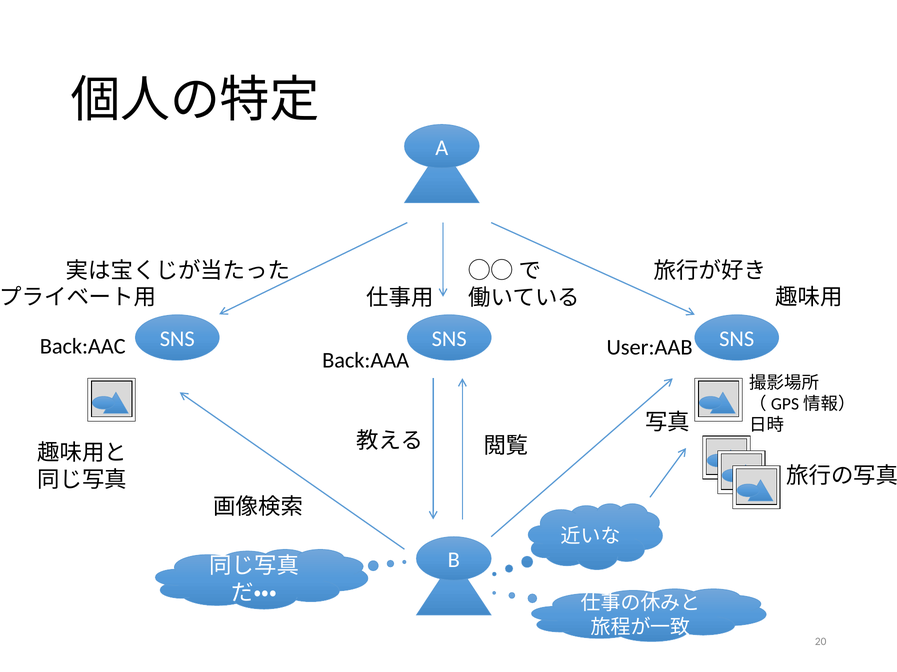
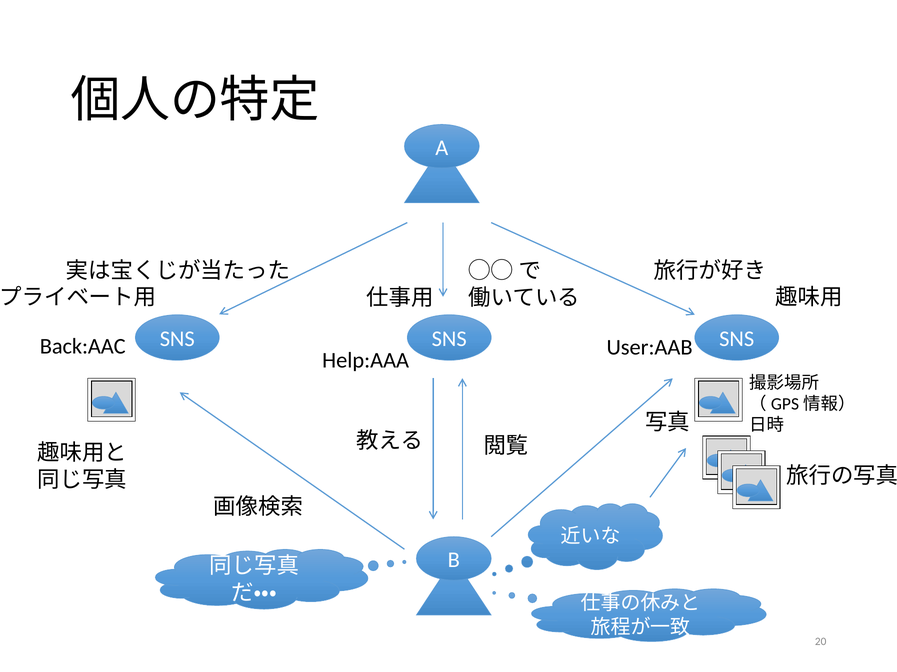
Back:AAA: Back:AAA -> Help:AAA (366, 361)
